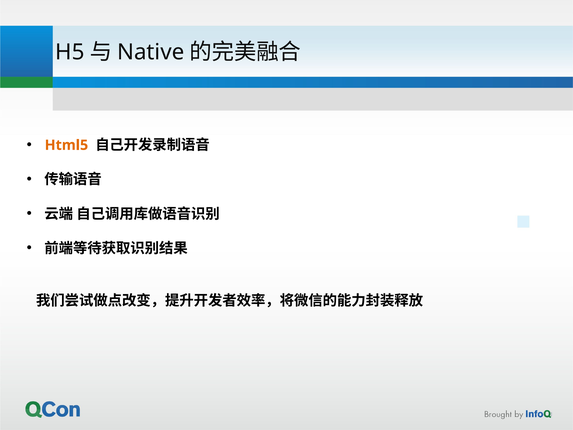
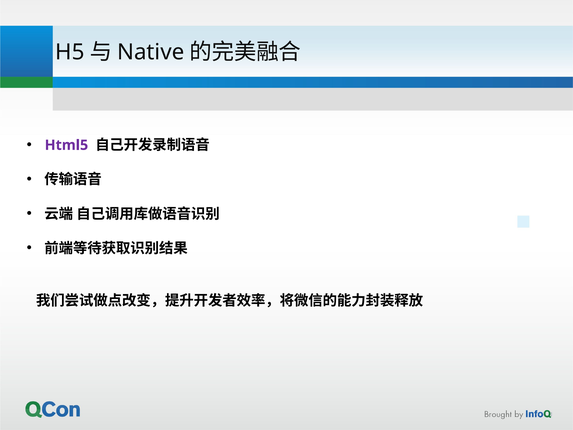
Html5 colour: orange -> purple (66, 145)
